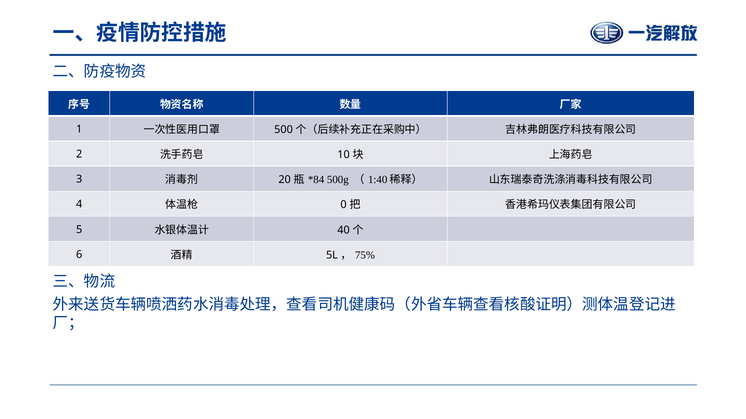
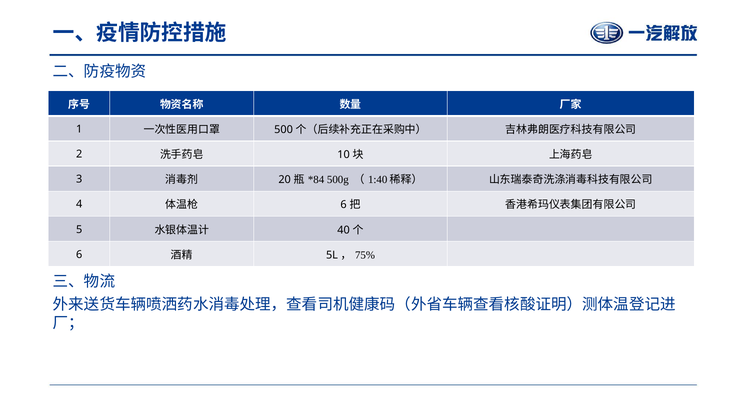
0: 0 -> 6 (344, 205)
